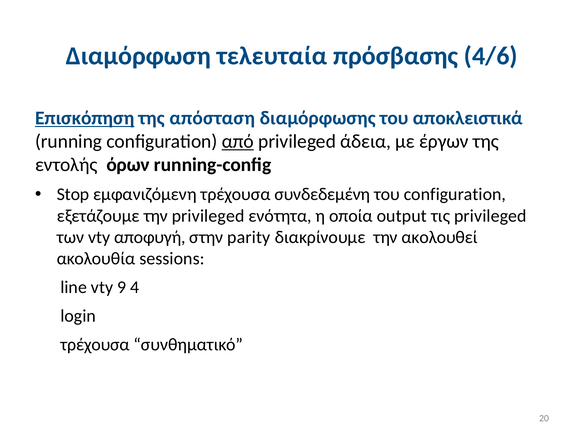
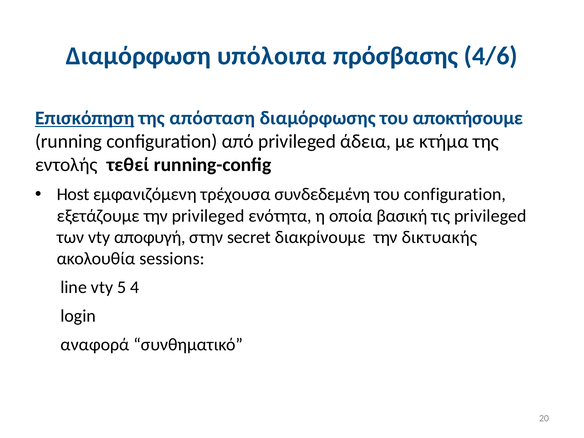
τελευταία: τελευταία -> υπόλοιπα (272, 56)
αποκλειστικά: αποκλειστικά -> αποκτήσουμε (468, 118)
από underline: present -> none (238, 142)
έργων: έργων -> κτήμα (444, 142)
όρων: όρων -> τεθεί (128, 165)
Stop: Stop -> Host (73, 194)
output: output -> βασική (402, 216)
parity: parity -> secret (249, 237)
ακολουθεί: ακολουθεί -> δικτυακής (439, 237)
9: 9 -> 5 (122, 287)
τρέχουσα: τρέχουσα -> αναφορά (95, 345)
